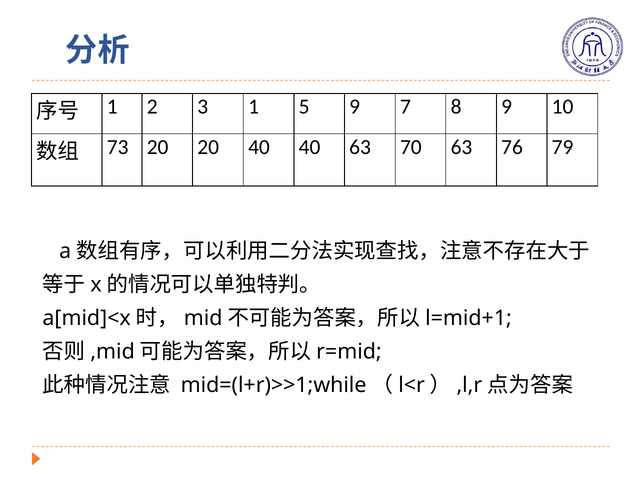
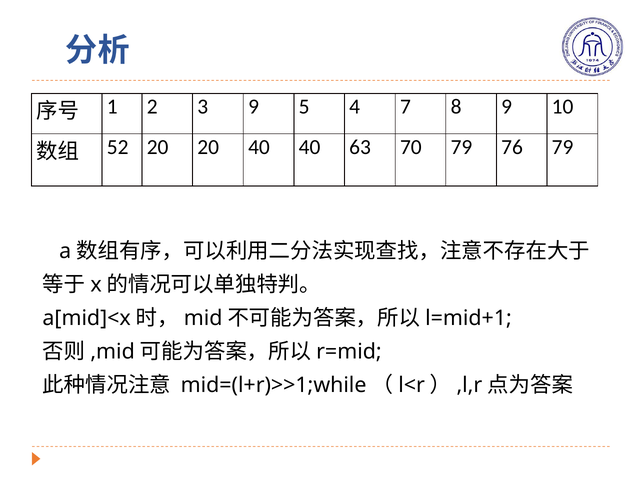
3 1: 1 -> 9 (254, 107)
5 9: 9 -> 4 (355, 107)
73: 73 -> 52 (118, 147)
70 63: 63 -> 79 (461, 147)
